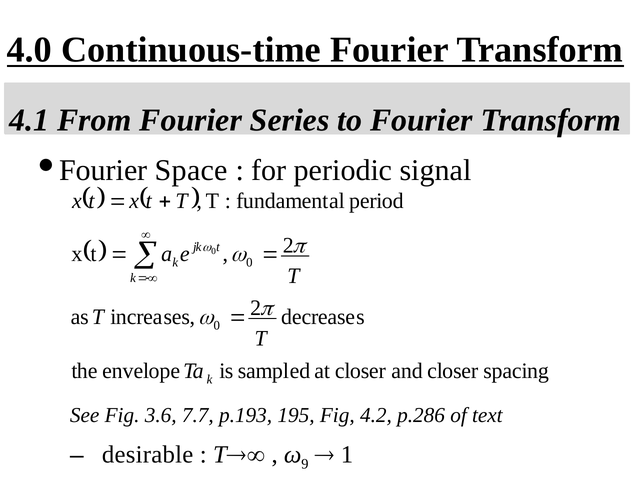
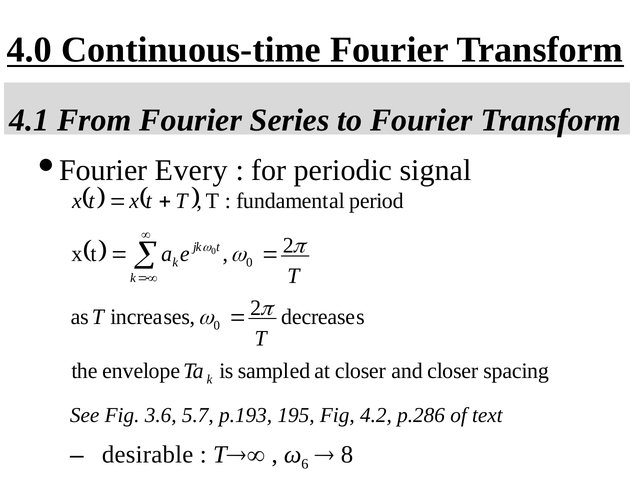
Space: Space -> Every (191, 170)
7.7: 7.7 -> 5.7 (198, 415)
9: 9 -> 6 (305, 464)
1: 1 -> 8 (347, 454)
